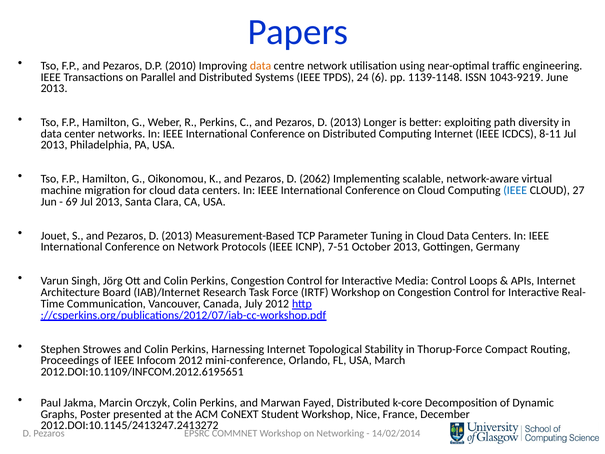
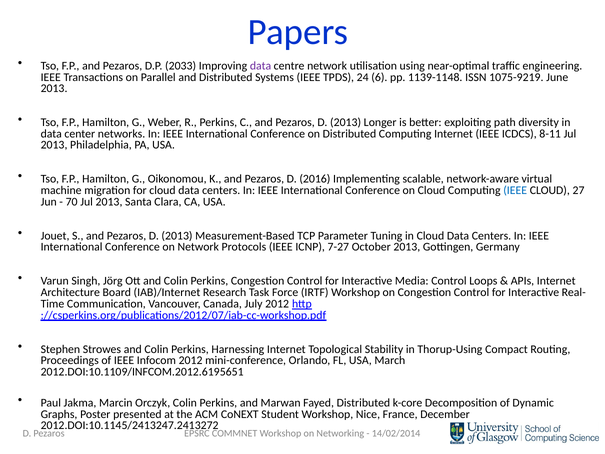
2010: 2010 -> 2033 (181, 66)
data colour: orange -> purple (261, 66)
1043-9219: 1043-9219 -> 1075-9219 (516, 77)
2062: 2062 -> 2016 (315, 179)
69: 69 -> 70 (72, 202)
7-51: 7-51 -> 7-27 (338, 247)
Thorup-Force: Thorup-Force -> Thorup-Using (450, 349)
